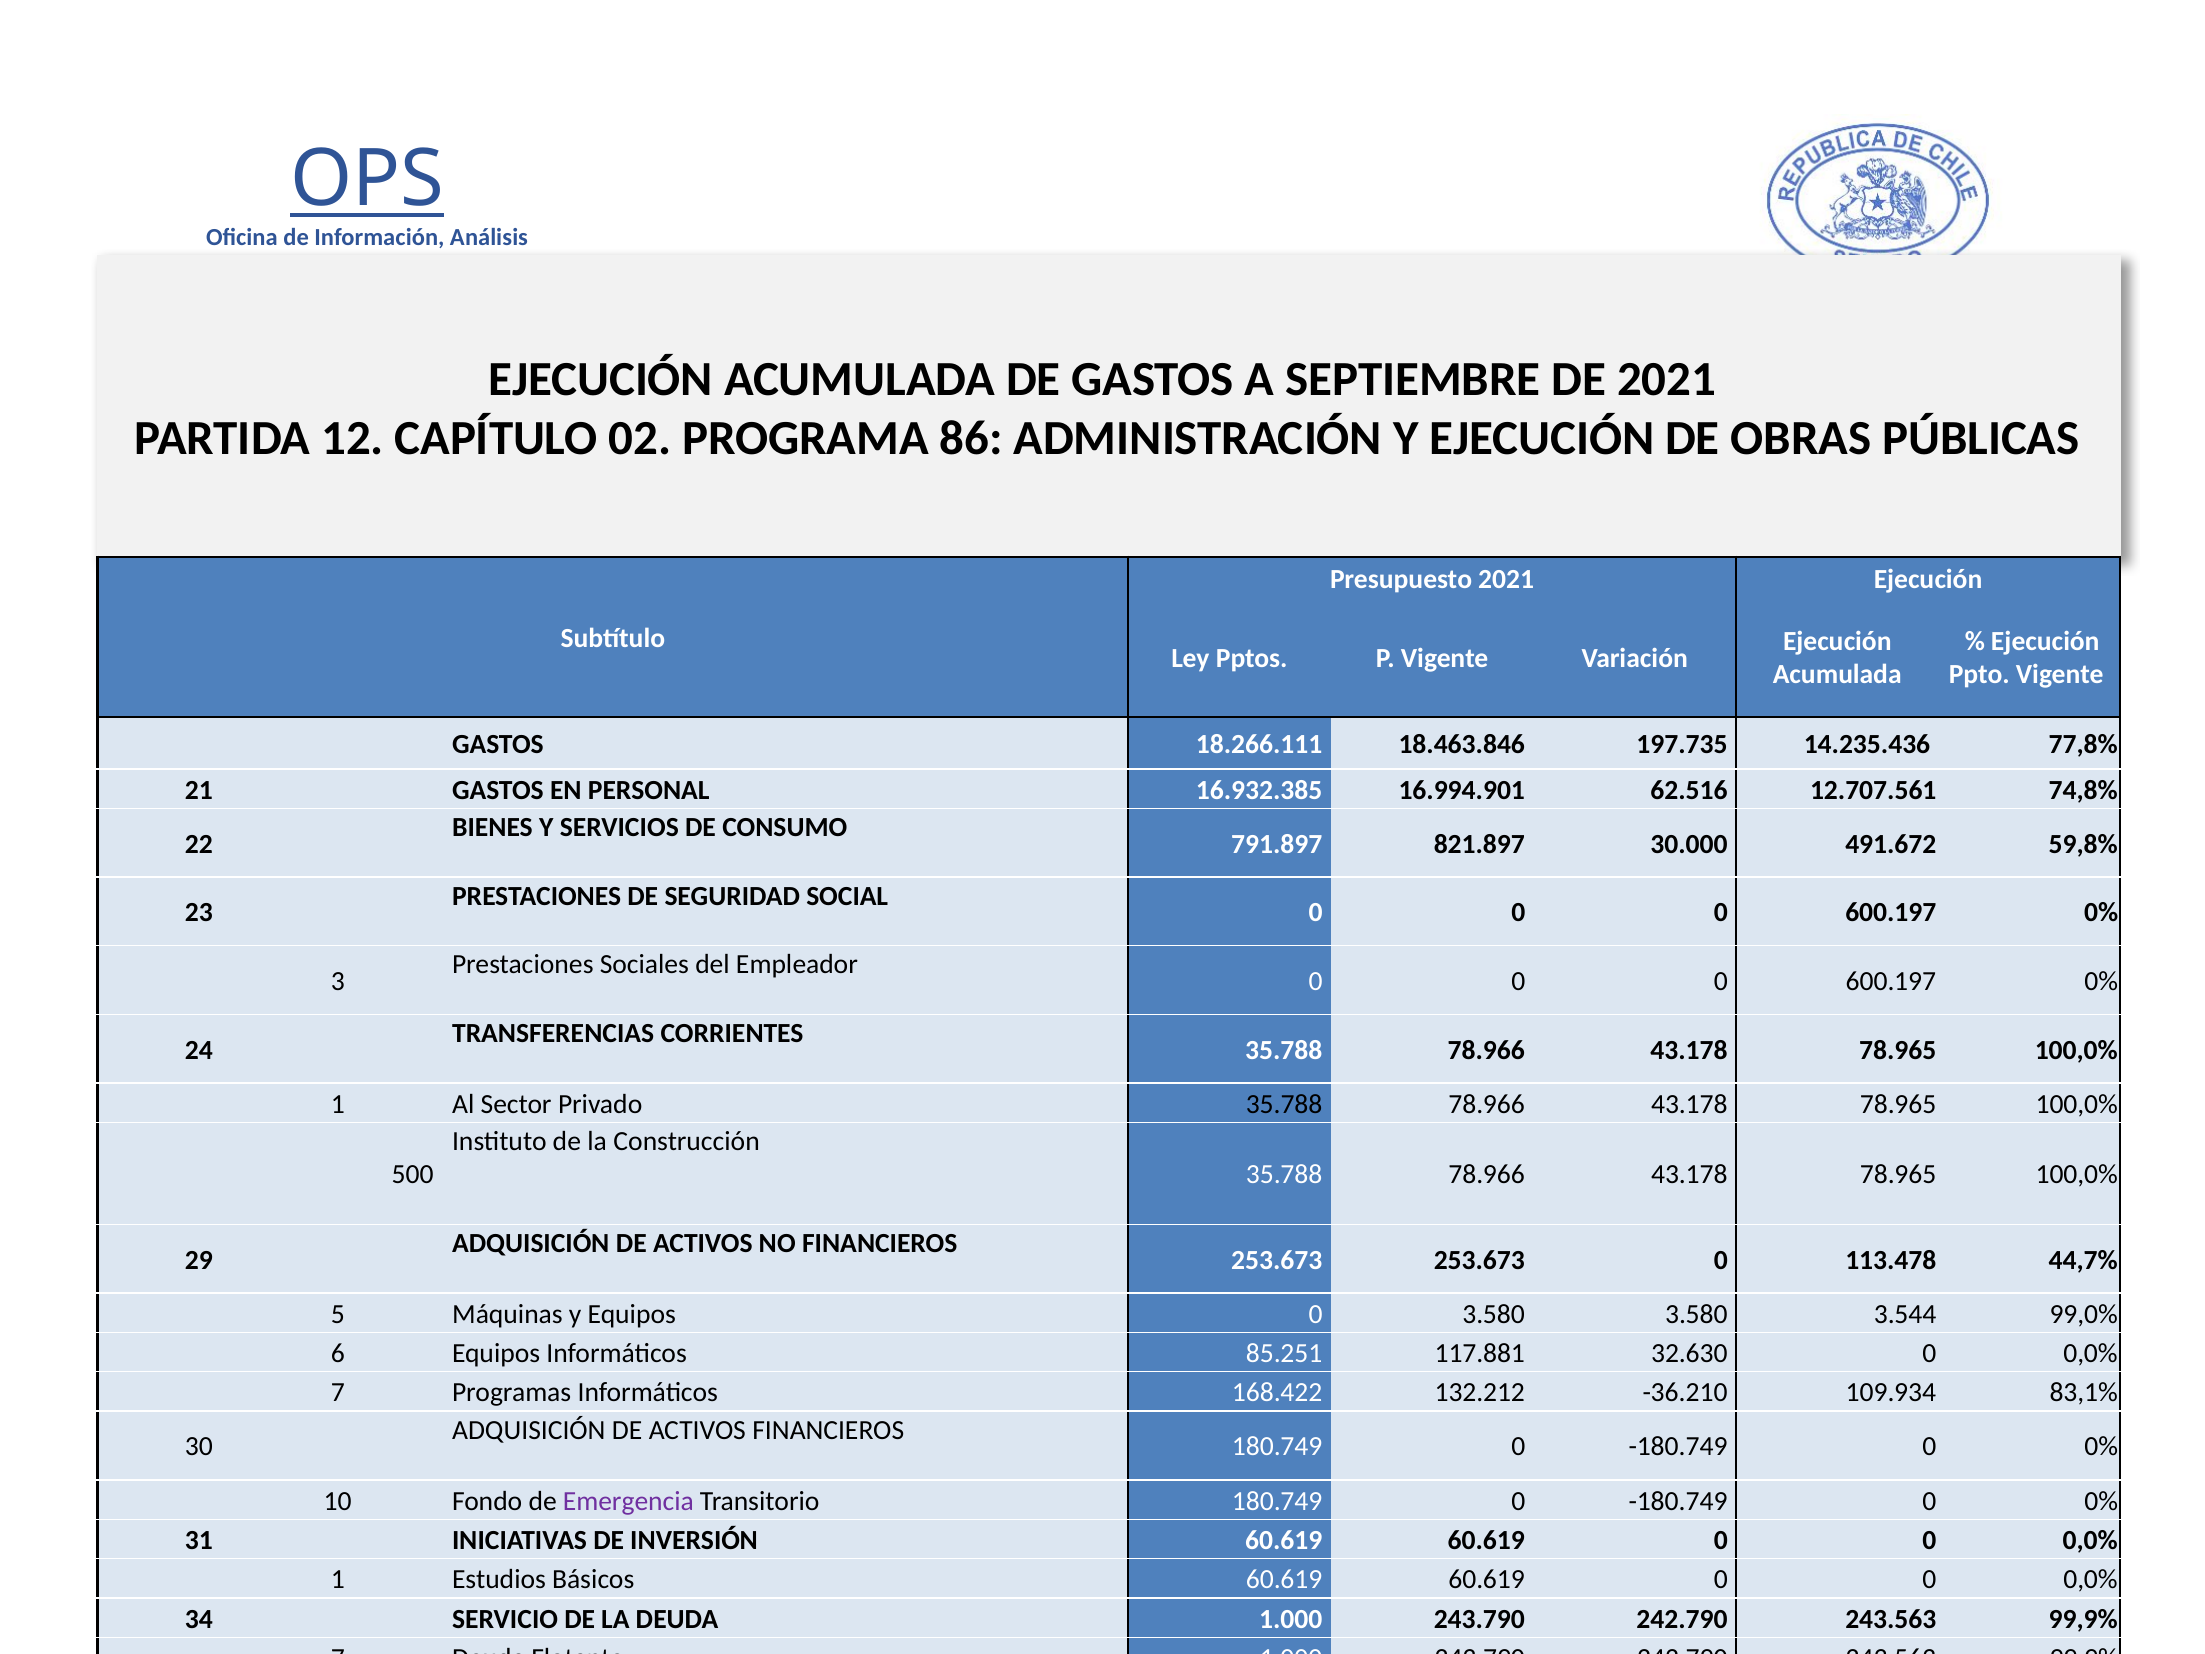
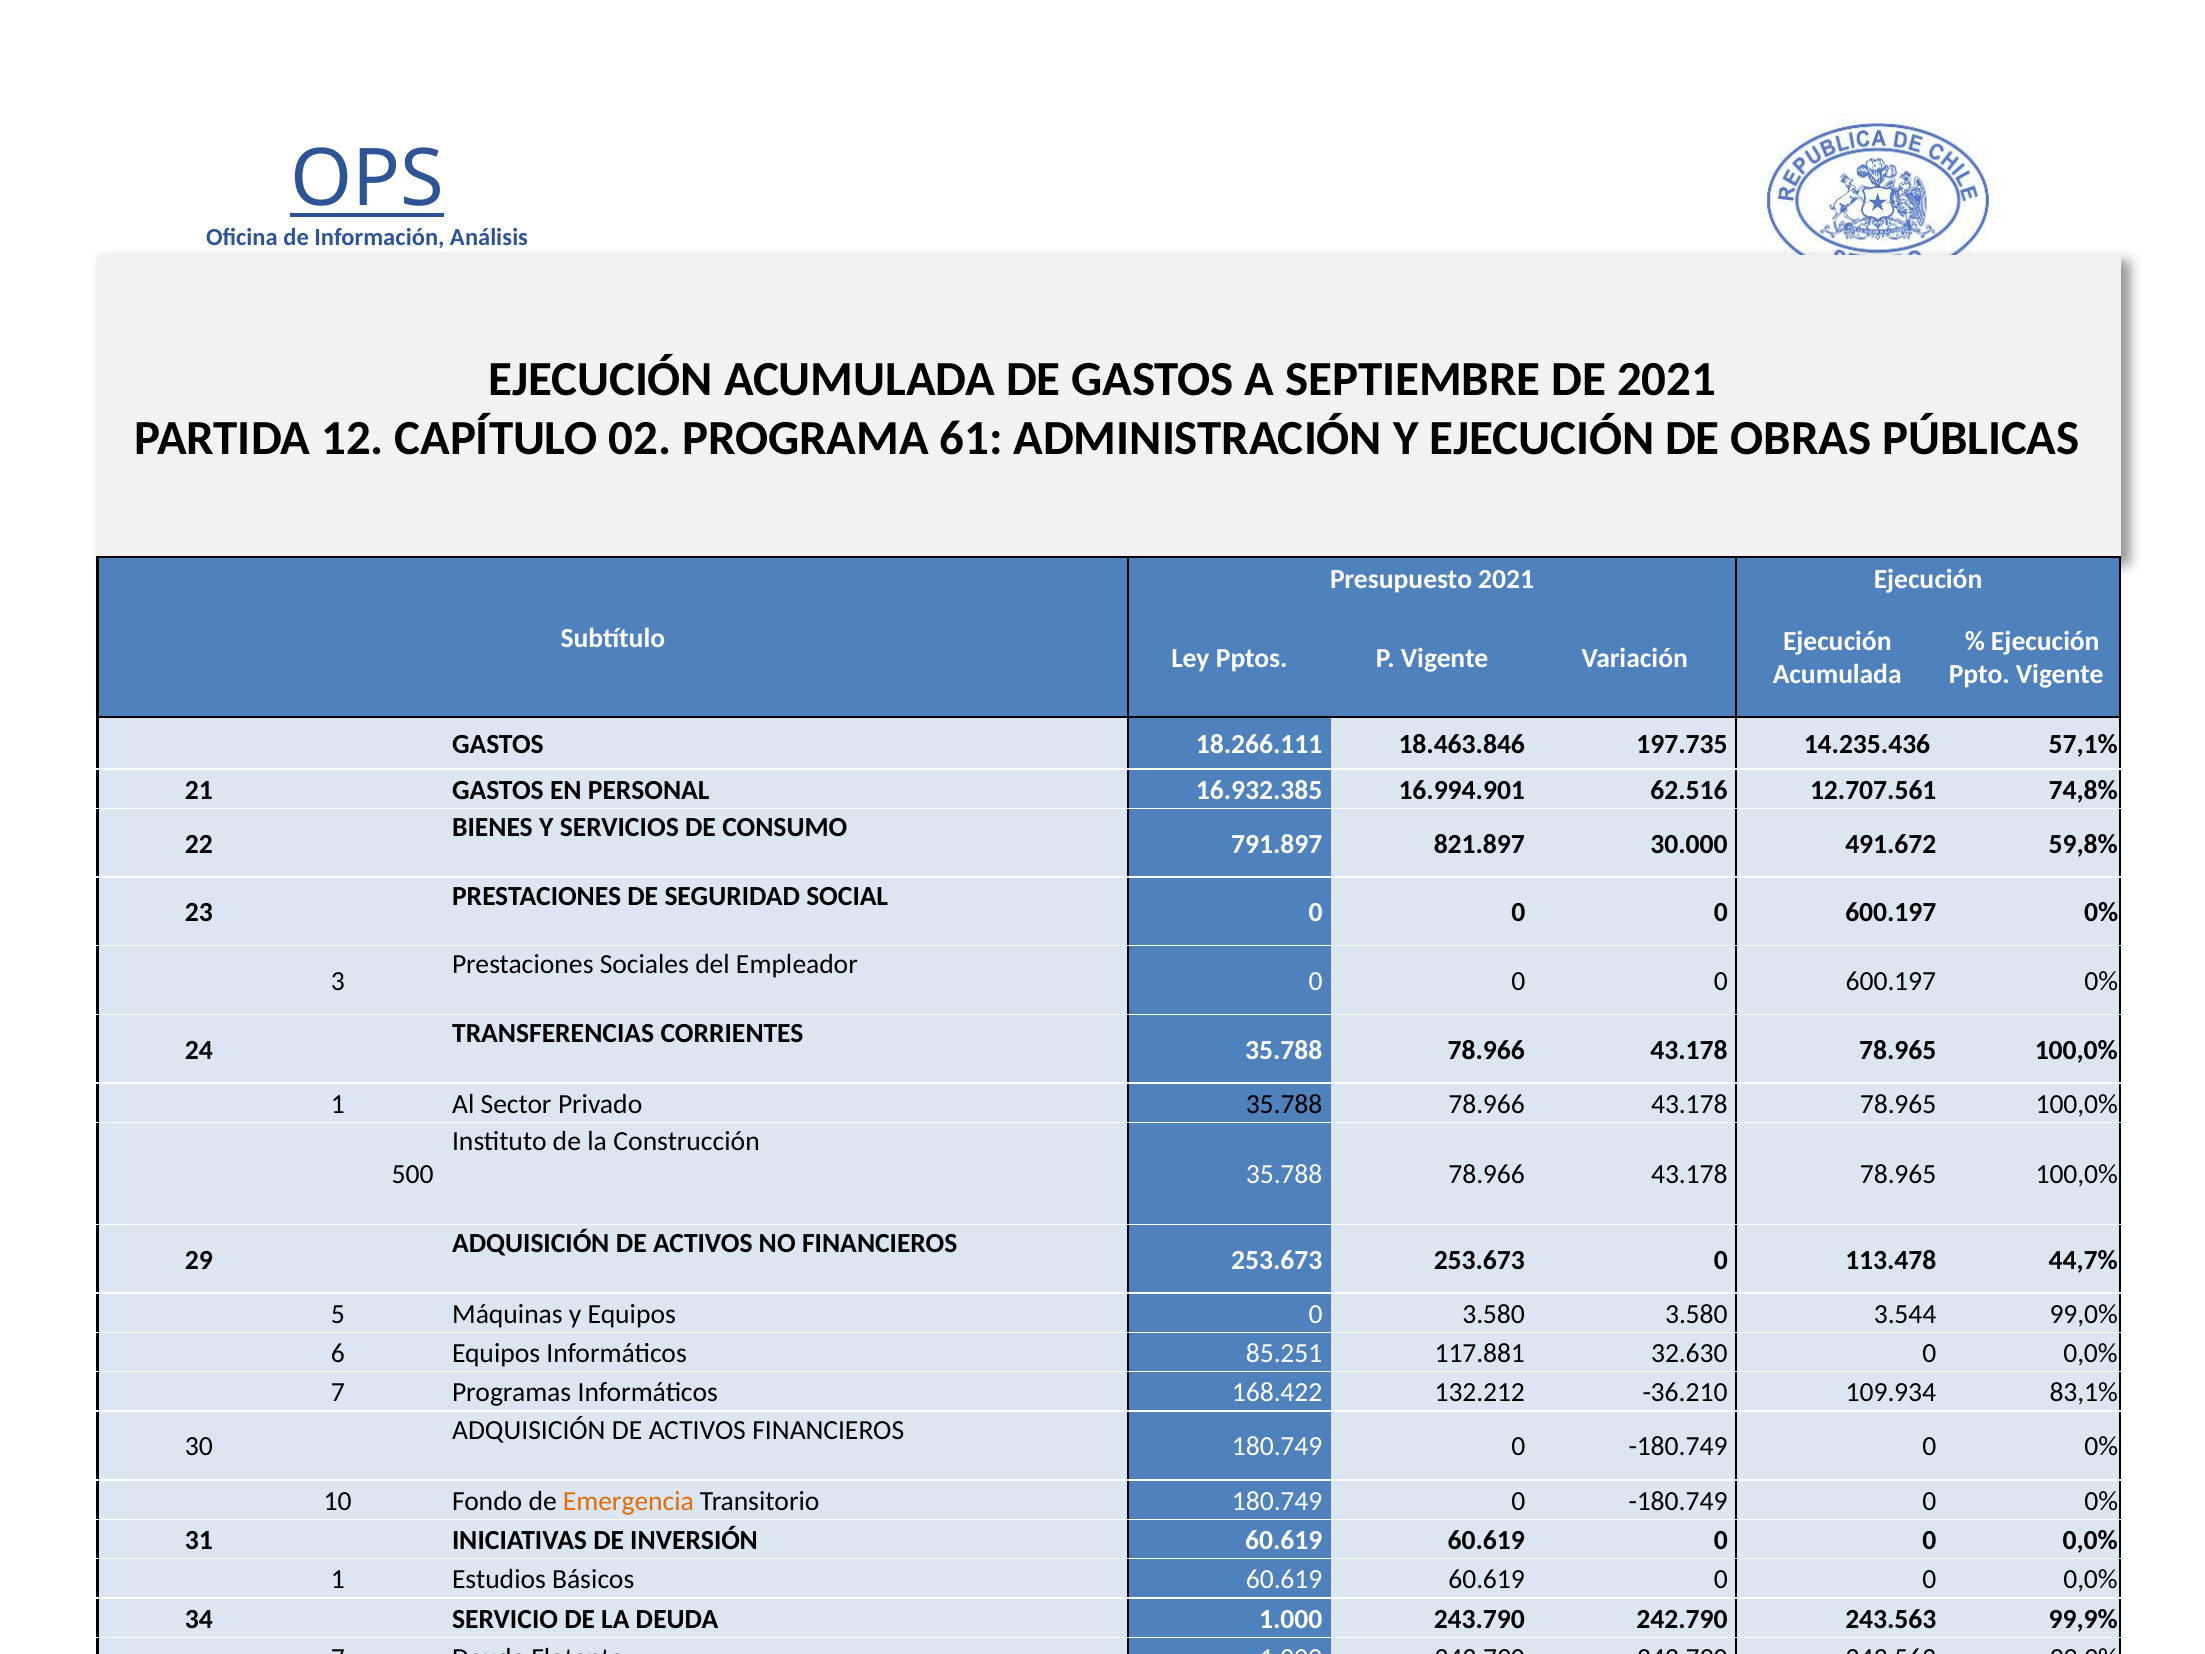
86: 86 -> 61 (971, 438)
77,8%: 77,8% -> 57,1% (2083, 744)
Emergencia colour: purple -> orange (628, 1501)
